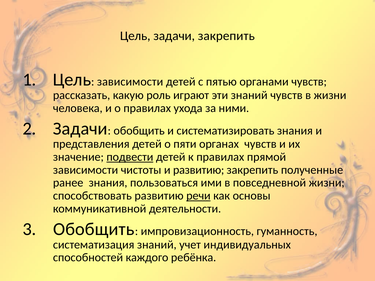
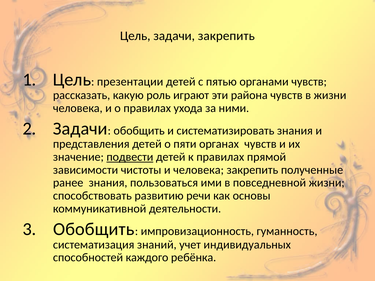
зависимости: зависимости -> презентации (130, 82)
эти знаний: знаний -> района (249, 95)
и развитию: развитию -> человека (199, 170)
речи underline: present -> none (198, 196)
